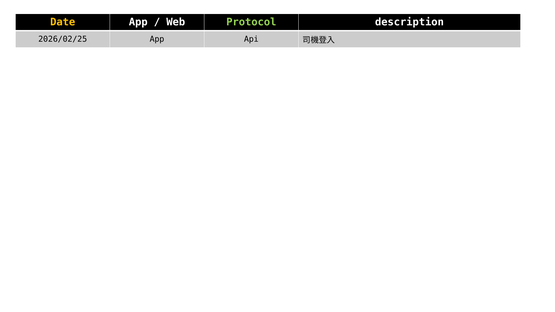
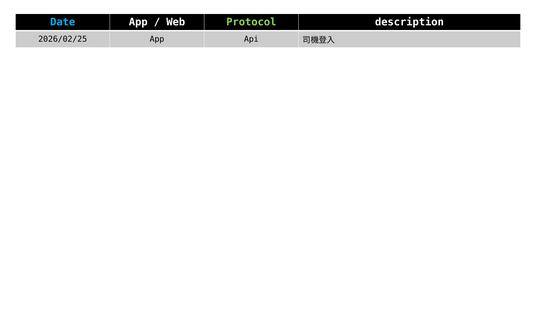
Date colour: yellow -> light blue (63, 22)
